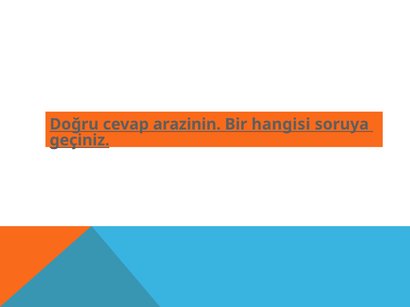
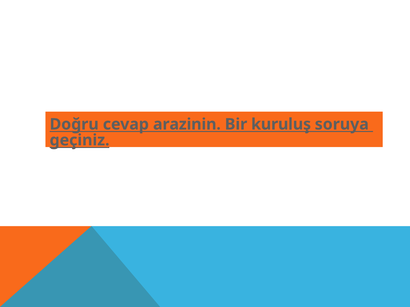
hangisi: hangisi -> kuruluş (281, 124)
